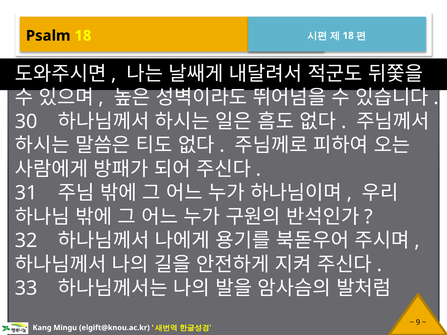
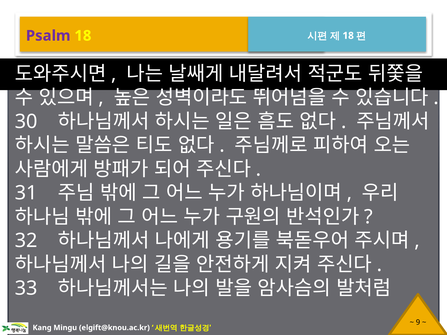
Psalm colour: black -> purple (48, 36)
